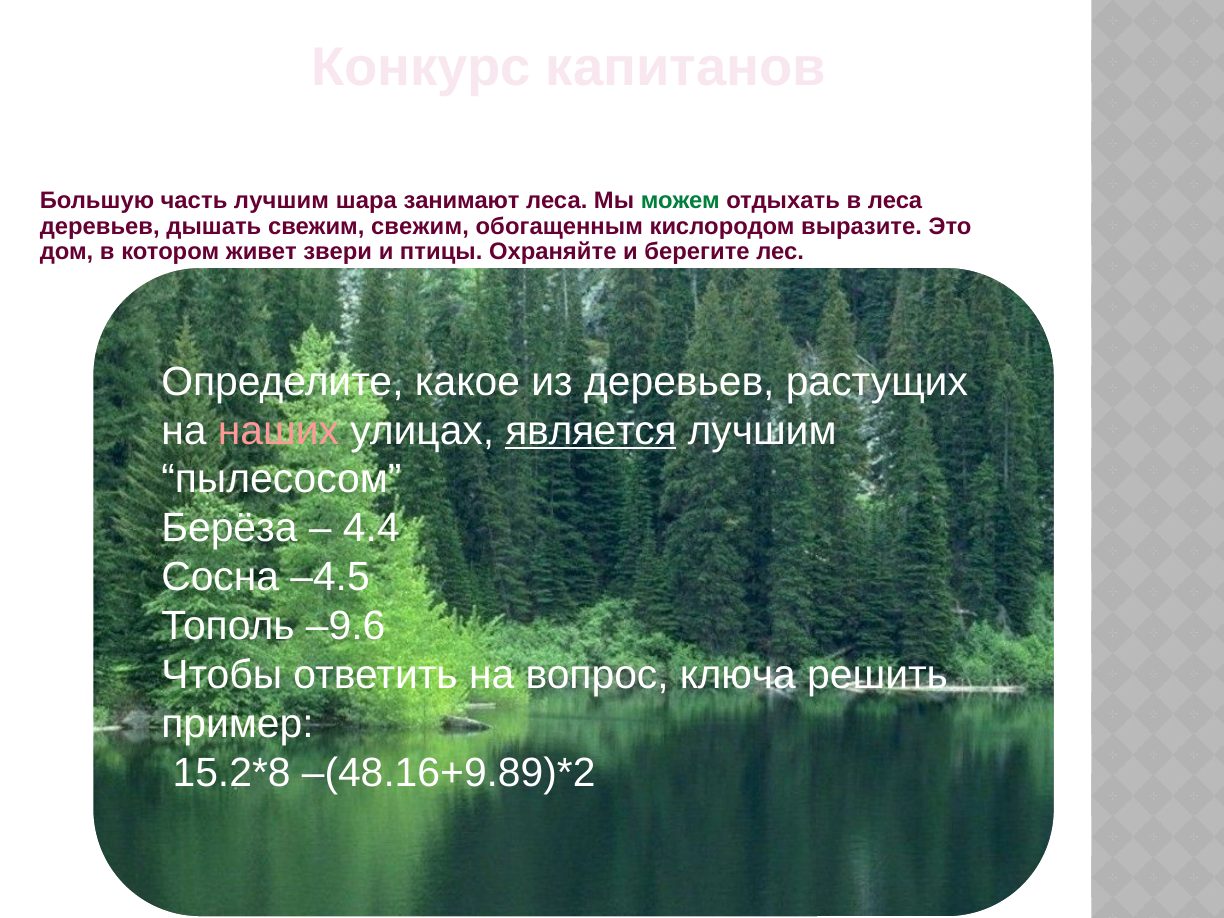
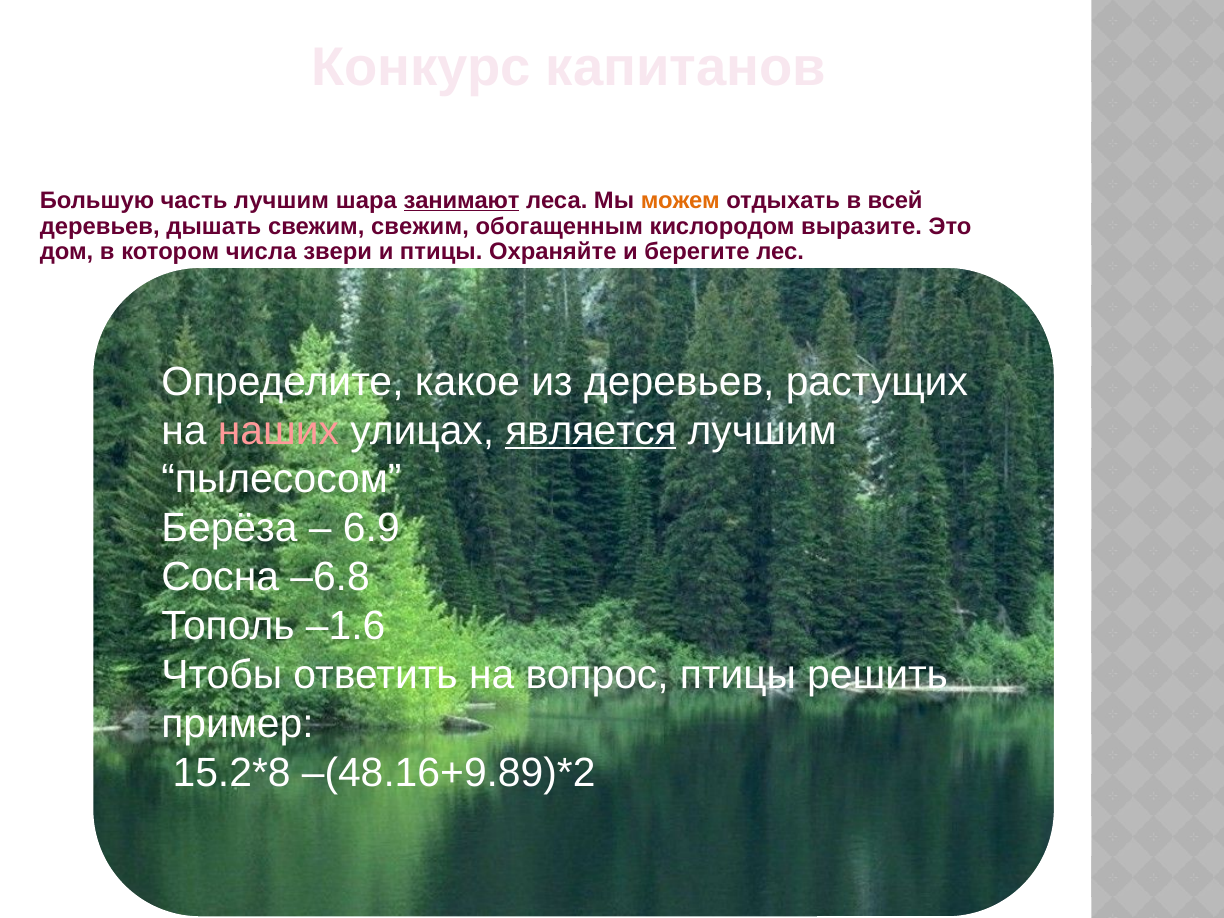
занимают underline: none -> present (462, 200)
можем colour: green -> orange (680, 200)
в леса: леса -> всей (895, 200)
живет: живет -> числа (261, 252)
4.4: 4.4 -> 6.9 (371, 528)
–4.5: –4.5 -> –6.8 (330, 577)
–9.6: –9.6 -> –1.6 (346, 626)
вопрос ключа: ключа -> птицы (738, 675)
